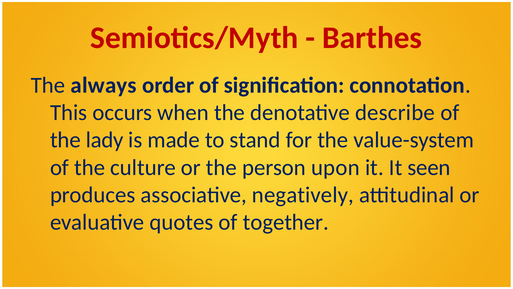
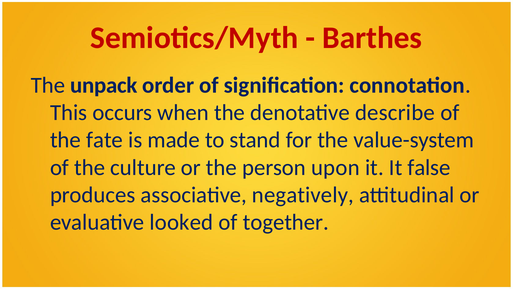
always: always -> unpack (104, 85)
lady: lady -> fate (105, 140)
seen: seen -> false (429, 167)
quotes: quotes -> looked (181, 222)
